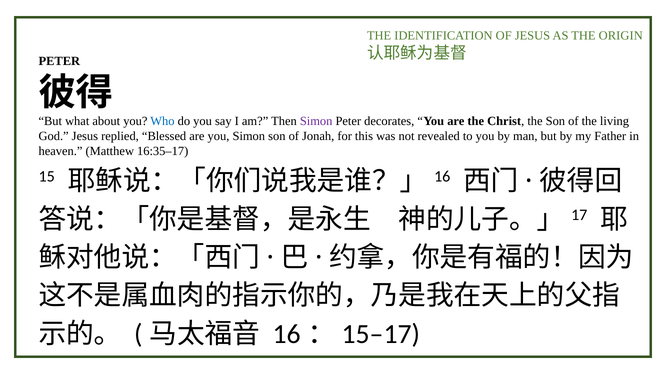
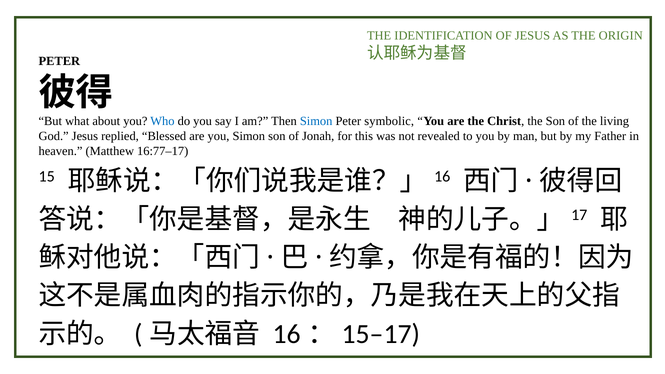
Simon colour: purple -> blue (316, 121)
decorates: decorates -> symbolic (389, 121)
16:35–17: 16:35–17 -> 16:77–17 (163, 151)
